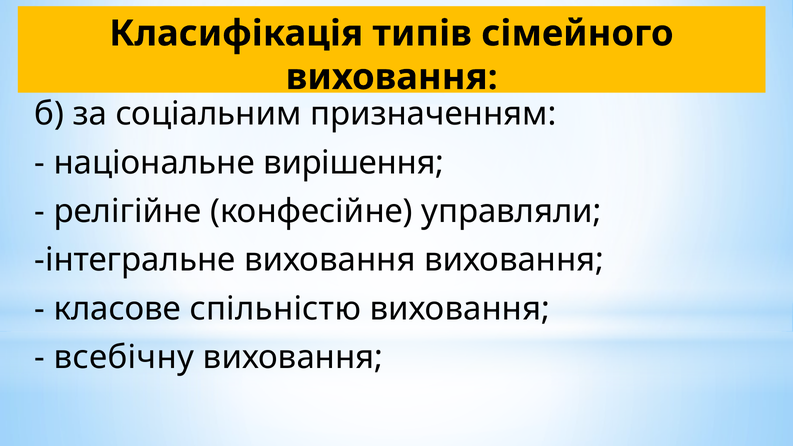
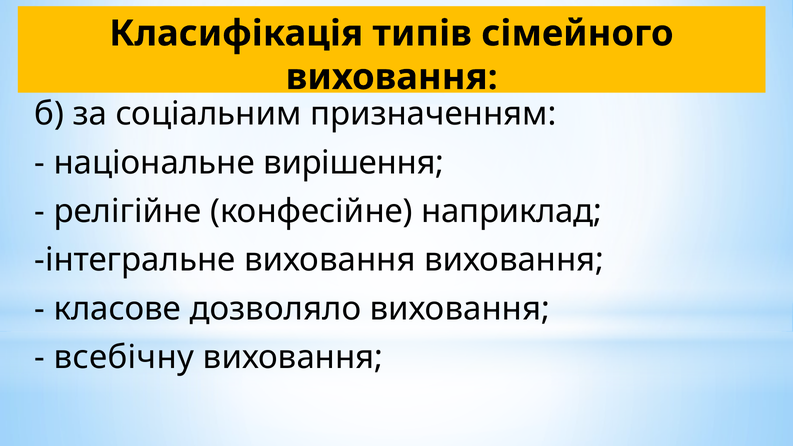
управляли: управляли -> наприклад (512, 211)
спільністю: спільністю -> дозволяло (275, 309)
